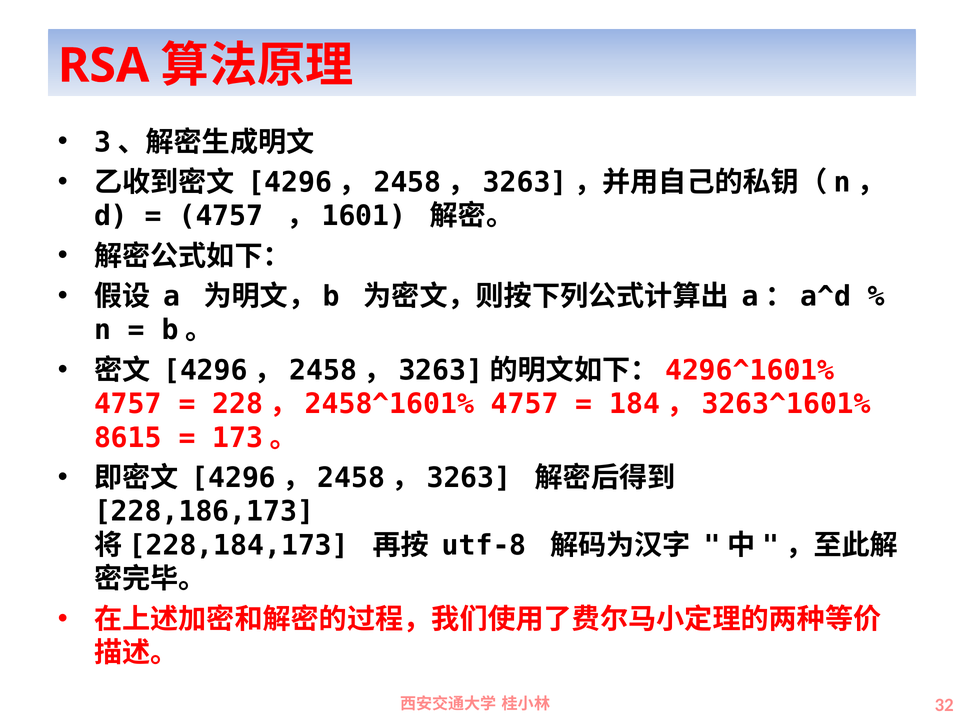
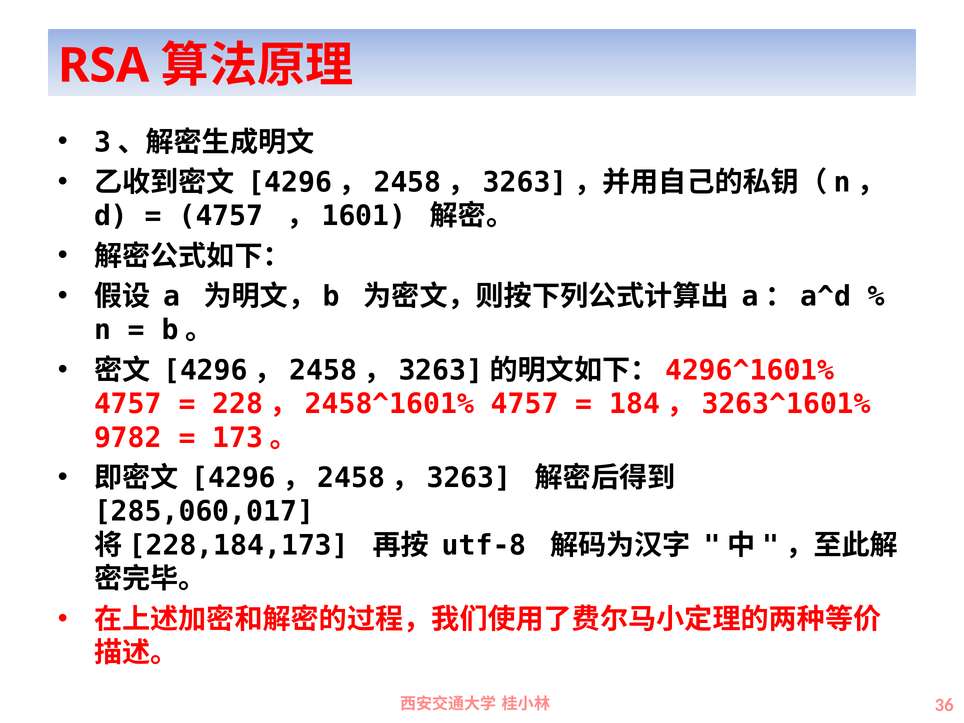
8615: 8615 -> 9782 (128, 438)
228,186,173: 228,186,173 -> 285,060,017 (204, 512)
32: 32 -> 36 (944, 705)
